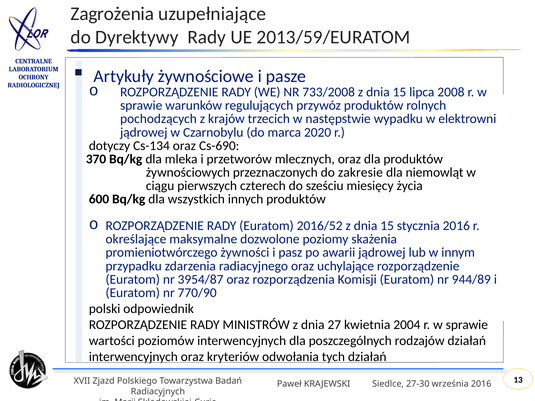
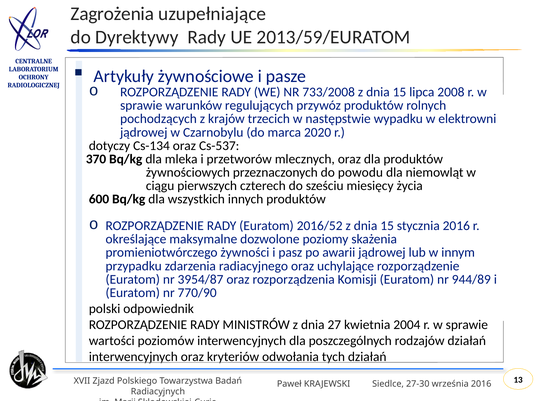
Cs-690: Cs-690 -> Cs-537 (219, 146)
zakresie: zakresie -> powodu (360, 172)
